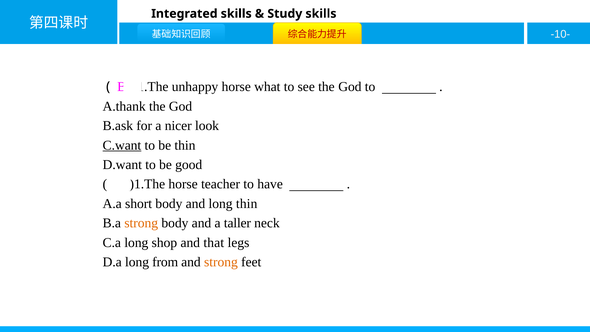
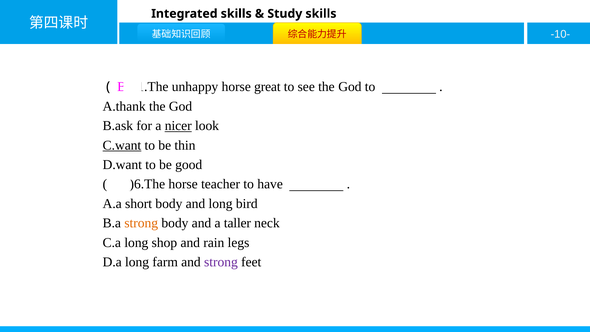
what: what -> great (267, 87)
nicer underline: none -> present (178, 126)
)1.The: )1.The -> )6.The (147, 184)
long thin: thin -> bird (247, 204)
that: that -> rain (214, 242)
from: from -> farm (165, 262)
strong colour: orange -> purple (221, 262)
